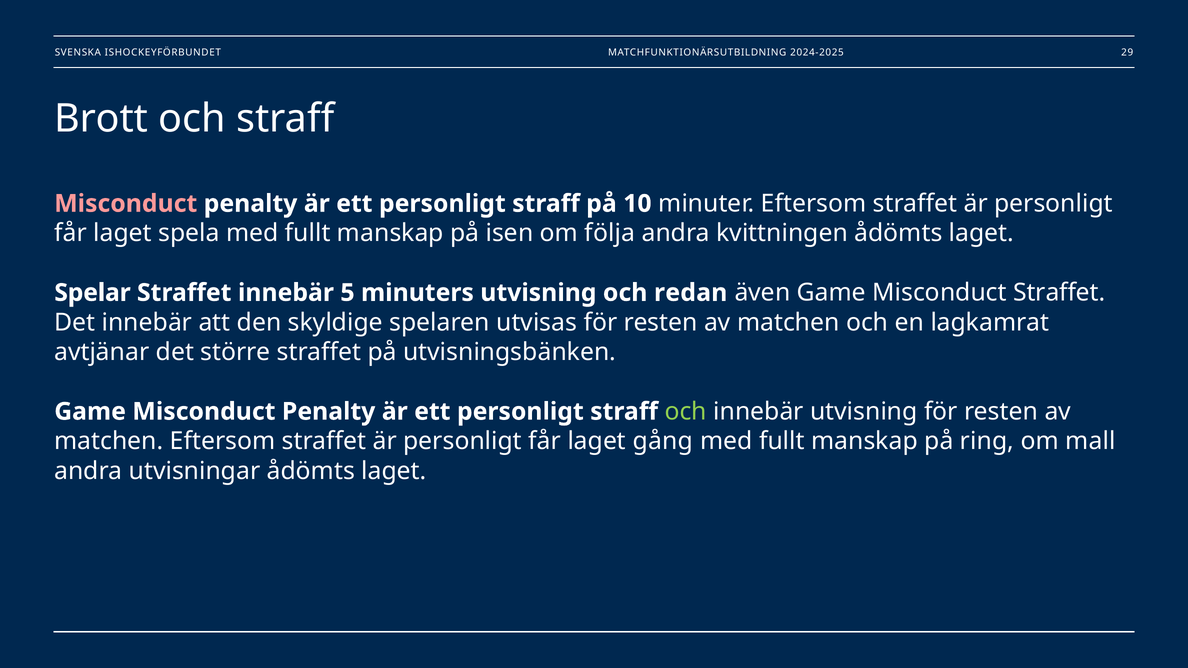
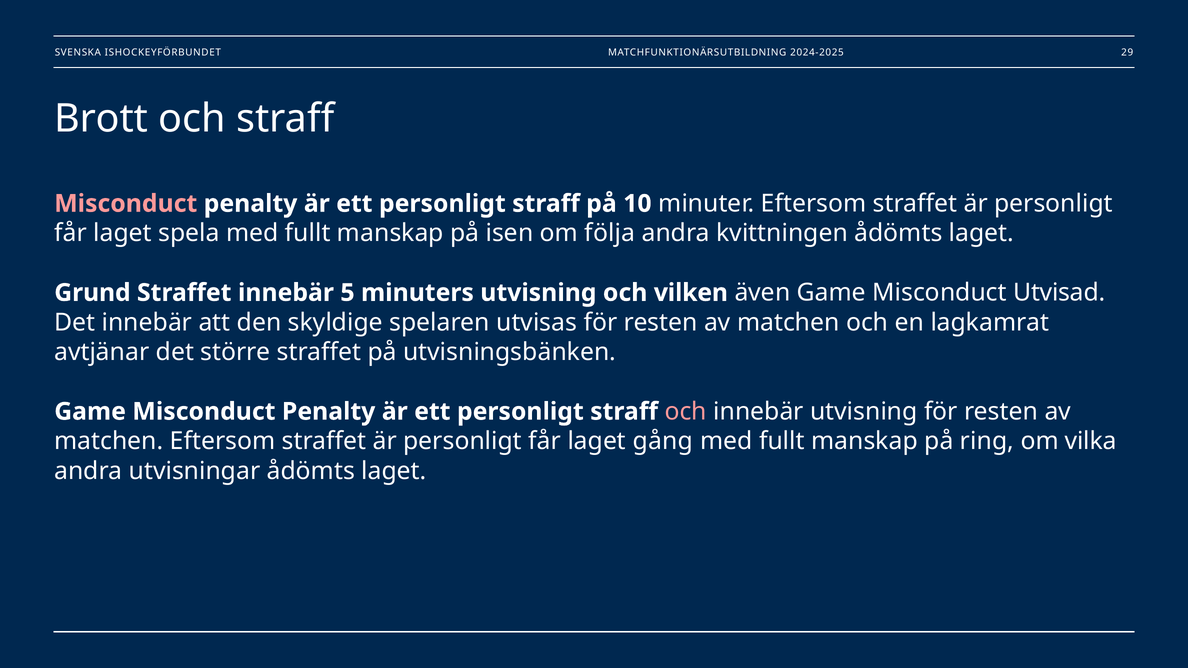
Spelar: Spelar -> Grund (92, 293)
redan: redan -> vilken (691, 293)
Misconduct Straffet: Straffet -> Utvisad (1059, 293)
och colour: light green -> pink (686, 412)
mall: mall -> vilka (1091, 441)
